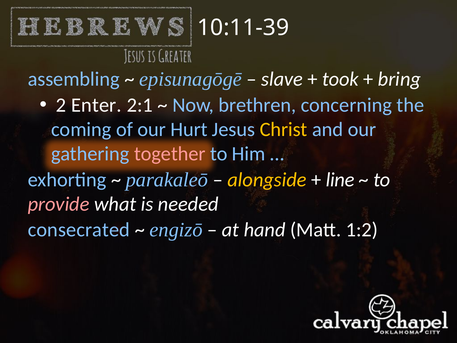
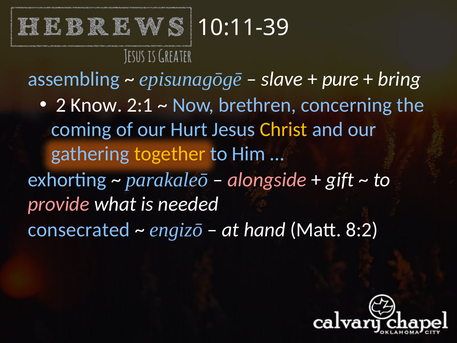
took: took -> pure (341, 79)
Enter: Enter -> Know (96, 105)
together colour: pink -> yellow (170, 154)
alongside colour: yellow -> pink (267, 180)
line: line -> gift (340, 180)
1:2: 1:2 -> 8:2 (362, 230)
